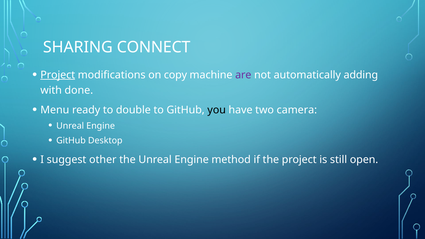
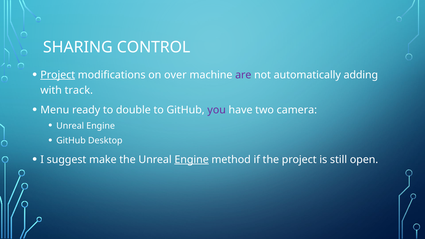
CONNECT: CONNECT -> CONTROL (154, 47)
copy: copy -> over (175, 75)
done: done -> track (79, 90)
you colour: black -> purple (217, 110)
other: other -> make (103, 160)
Engine underline: none -> present (192, 160)
